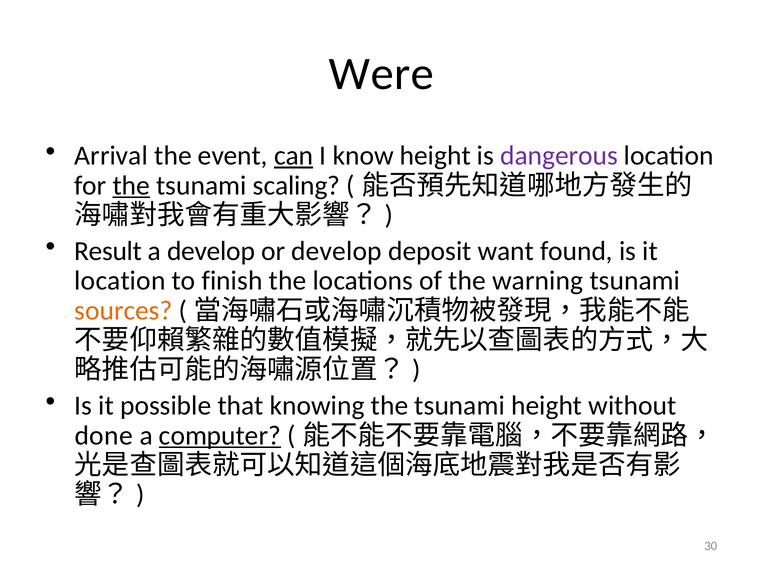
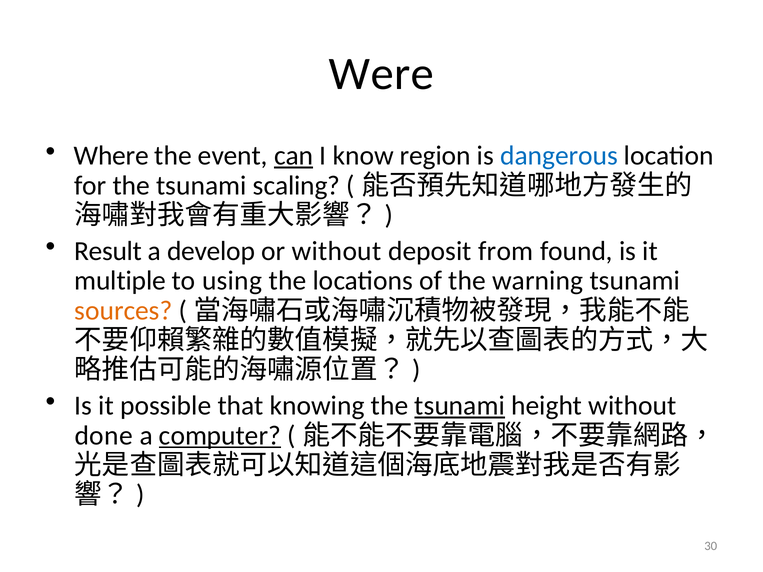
Arrival: Arrival -> Where (111, 156)
know height: height -> region (435, 156)
dangerous colour: purple -> blue (559, 156)
the underline: present -> none (131, 186)
or develop: develop -> without (336, 251)
want: want -> from (506, 251)
location: location -> multiple (120, 281)
finish: finish -> using (232, 281)
tsunami underline: none -> present (460, 406)
